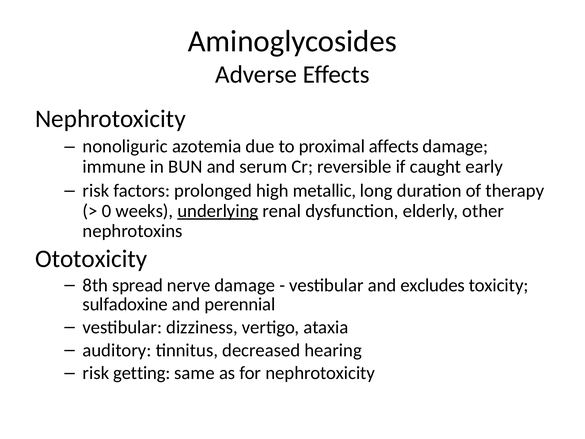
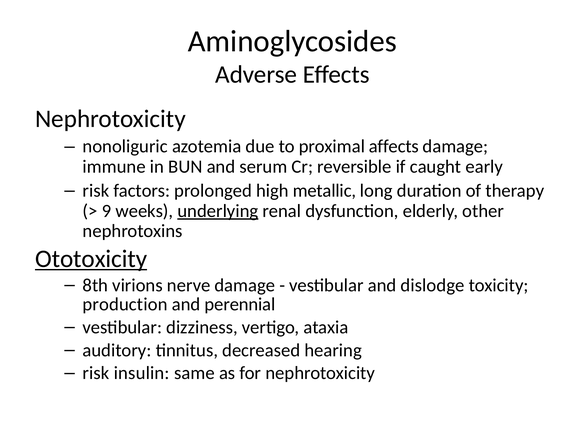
0: 0 -> 9 (107, 211)
Ototoxicity underline: none -> present (91, 259)
spread: spread -> virions (138, 285)
excludes: excludes -> dislodge (433, 285)
sulfadoxine: sulfadoxine -> production (125, 304)
getting: getting -> insulin (142, 373)
